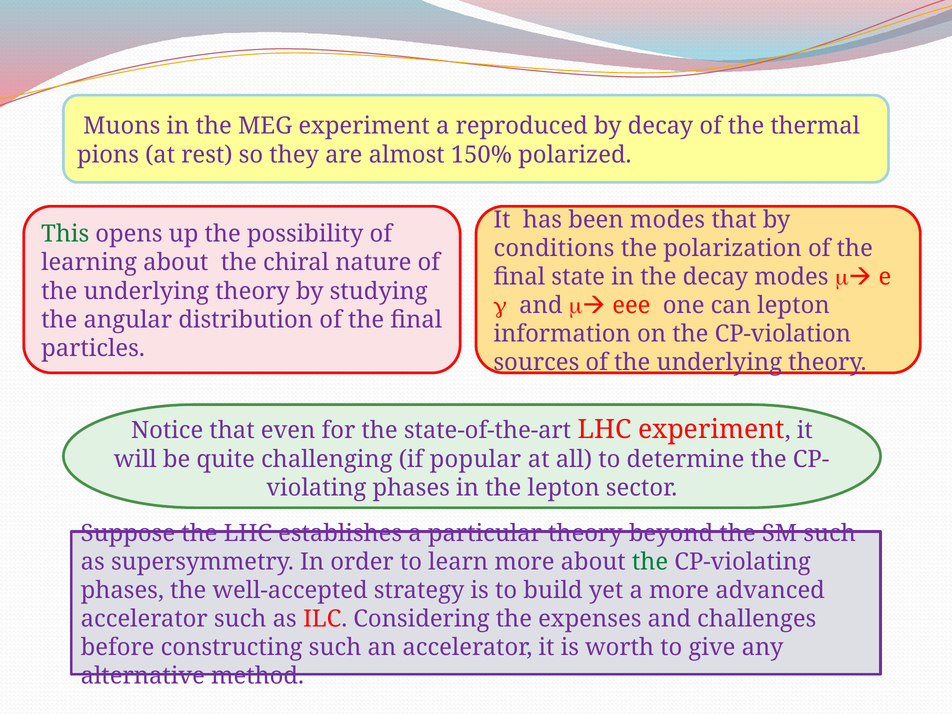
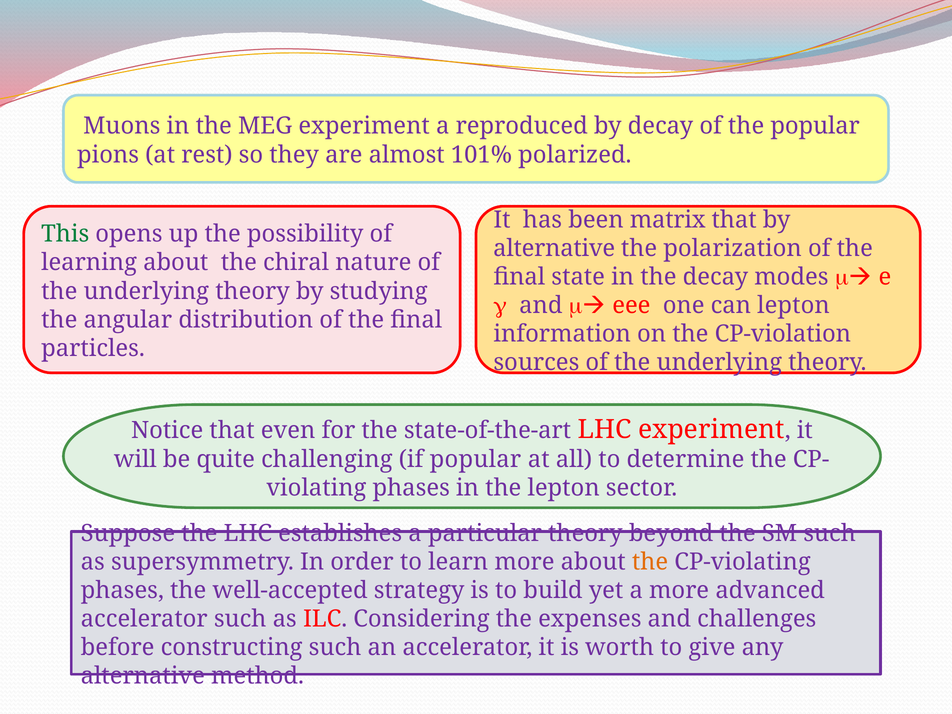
the thermal: thermal -> popular (815, 126)
150%: 150% -> 101% (481, 155)
been modes: modes -> matrix (668, 220)
conditions: conditions -> alternative (554, 248)
the colour: green -> orange (650, 562)
